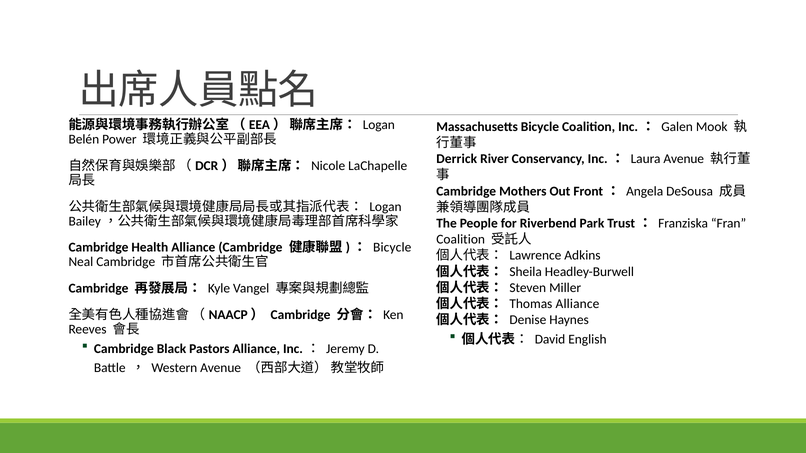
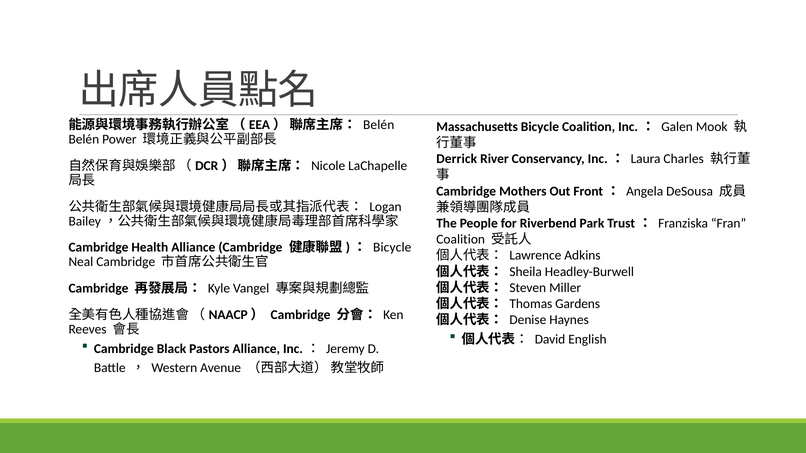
Logan: Logan -> Belén (379, 125)
Laura Avenue: Avenue -> Charles (684, 159)
Thomas Alliance: Alliance -> Gardens (578, 304)
